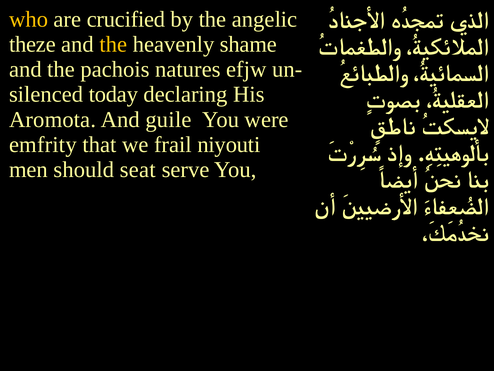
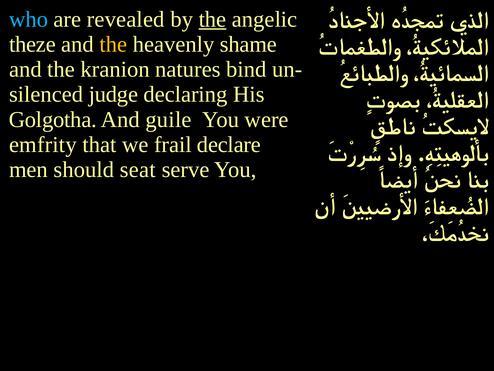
who colour: yellow -> light blue (29, 19)
crucified: crucified -> revealed (126, 19)
the underline: none -> present (212, 19)
pachois: pachois -> kranion (115, 69)
efjw: efjw -> bind (246, 69)
today: today -> judge (113, 94)
Aromota: Aromota -> Golgotha (53, 119)
niyouti: niyouti -> declare (229, 144)
